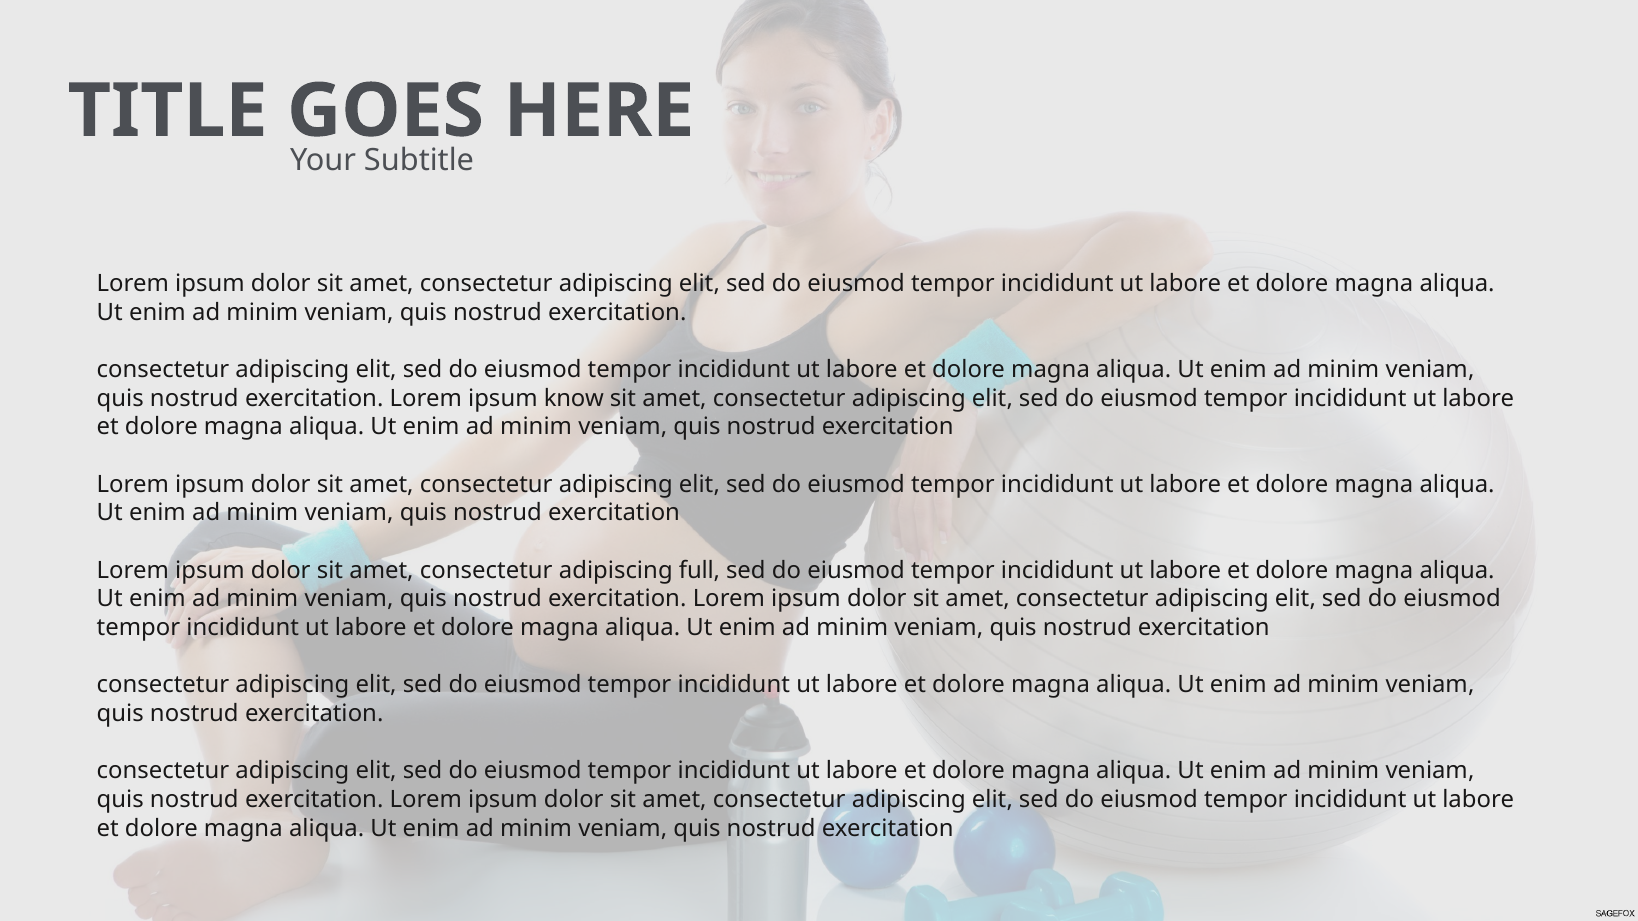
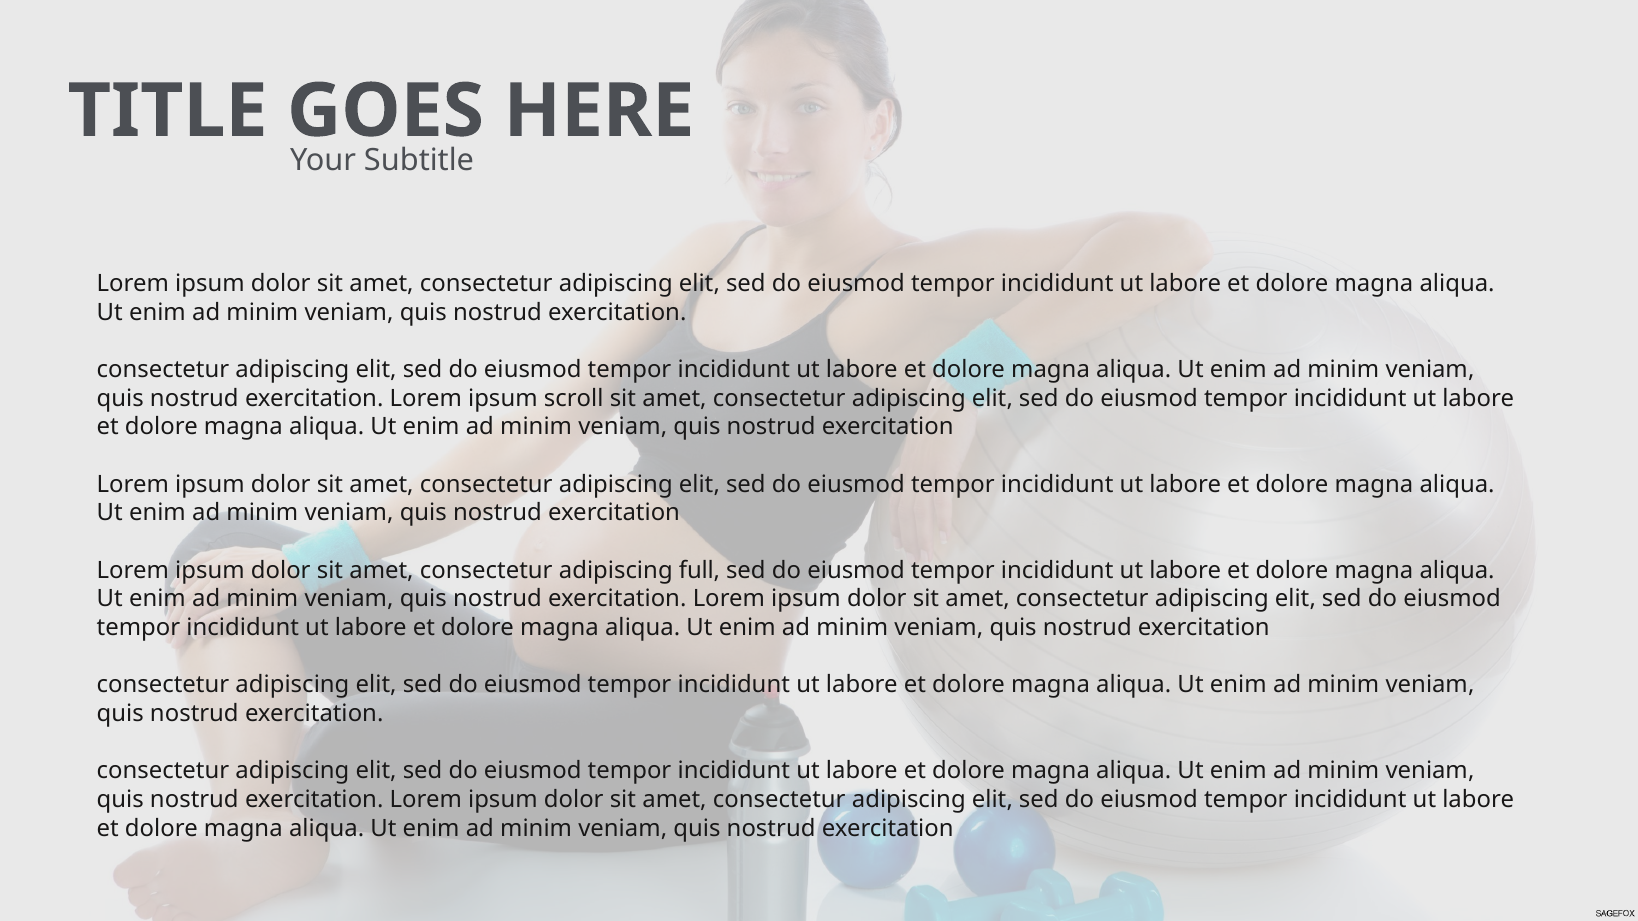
know: know -> scroll (574, 398)
